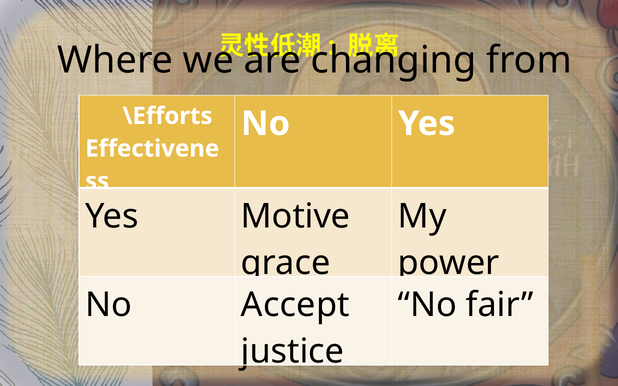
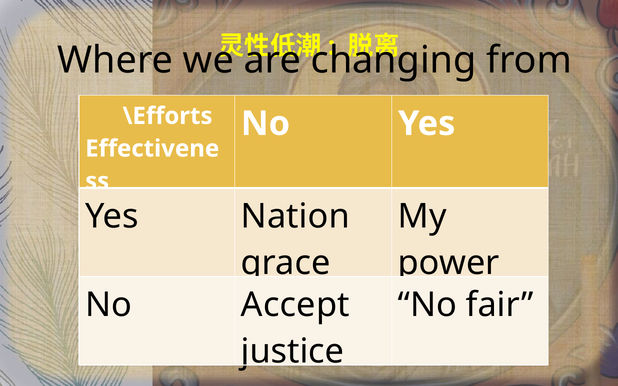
Motive: Motive -> Nation (295, 216)
